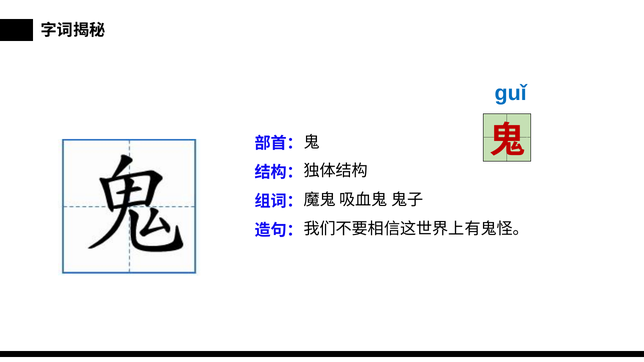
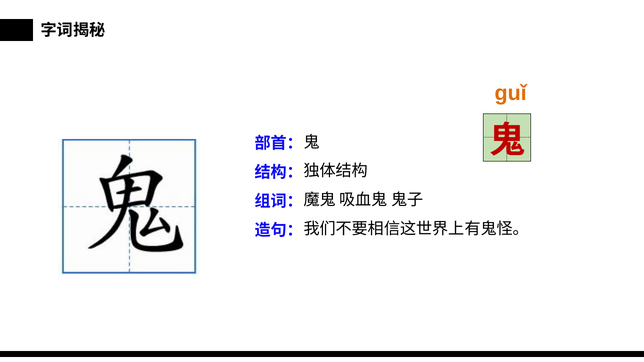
guǐ colour: blue -> orange (511, 93)
